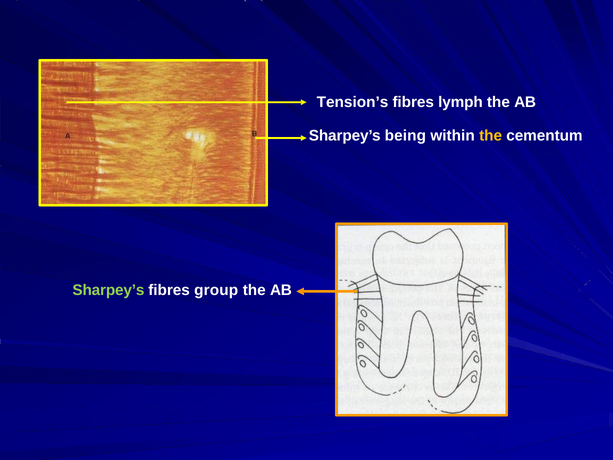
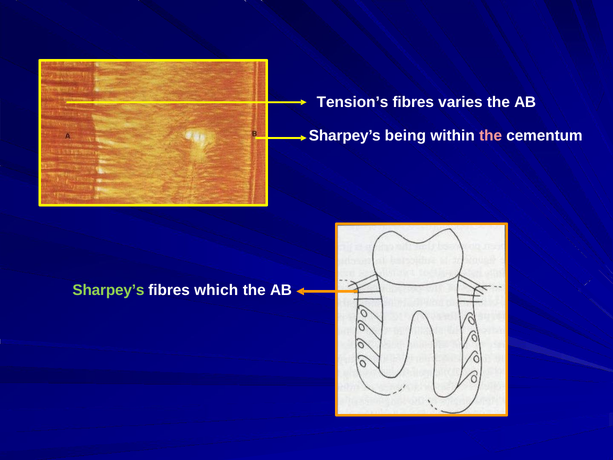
lymph: lymph -> varies (460, 102)
the colour: yellow -> pink (491, 135)
group: group -> which (216, 290)
